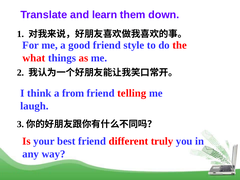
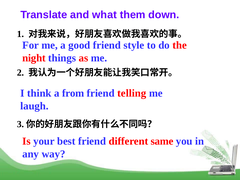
learn: learn -> what (104, 15)
what: what -> night (34, 58)
truly: truly -> same (162, 141)
